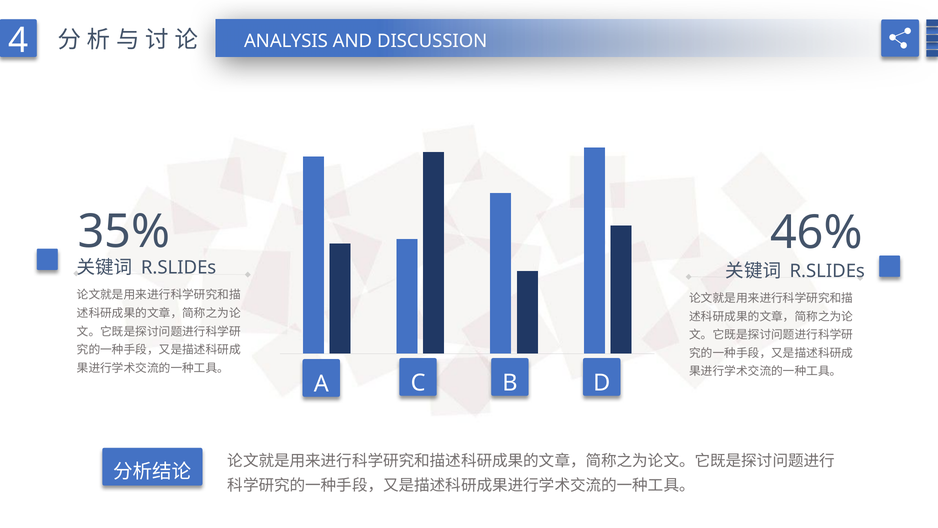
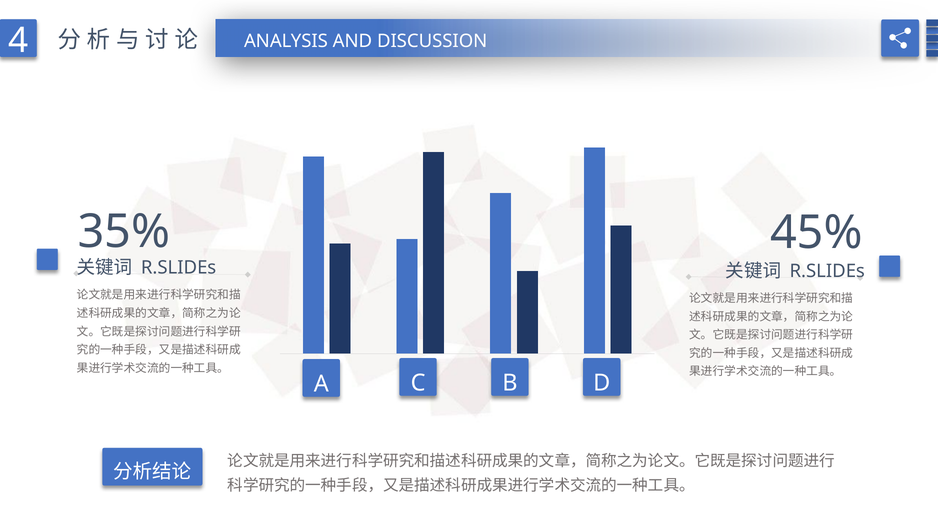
46%: 46% -> 45% (816, 232)
